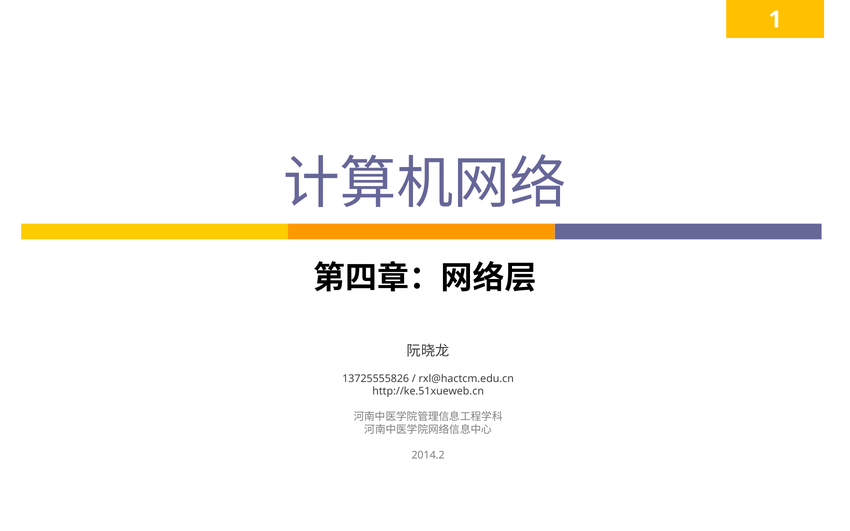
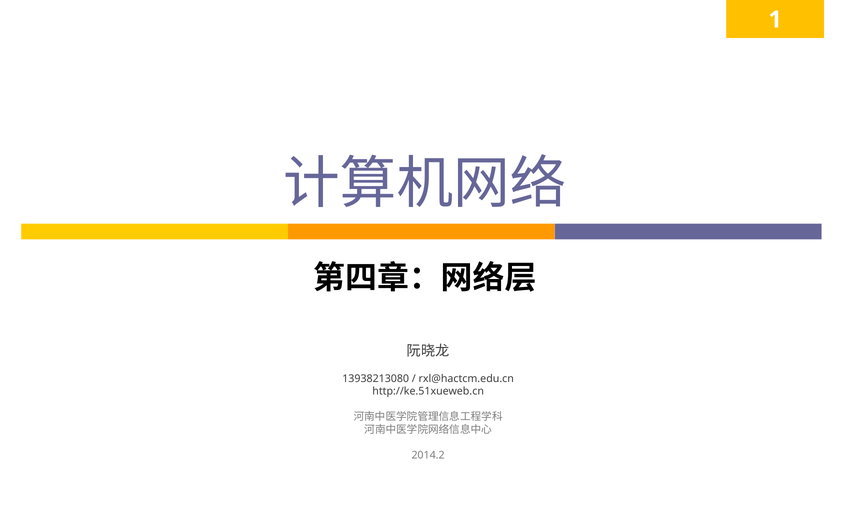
13725555826: 13725555826 -> 13938213080 (376, 379)
